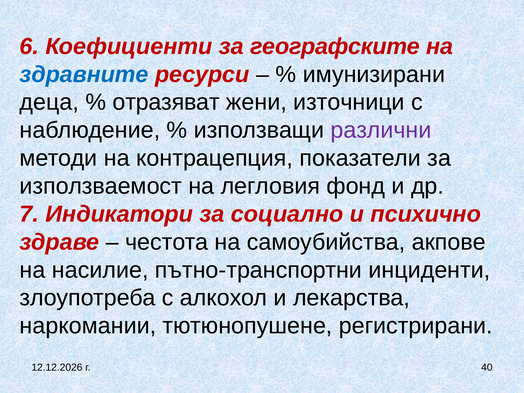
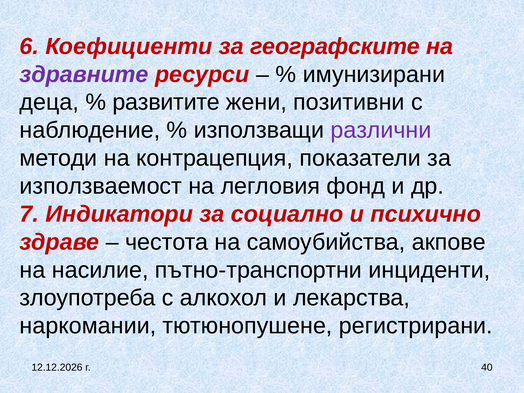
здравните colour: blue -> purple (84, 74)
отразяват: отразяват -> развитите (166, 102)
източници: източници -> позитивни (349, 102)
